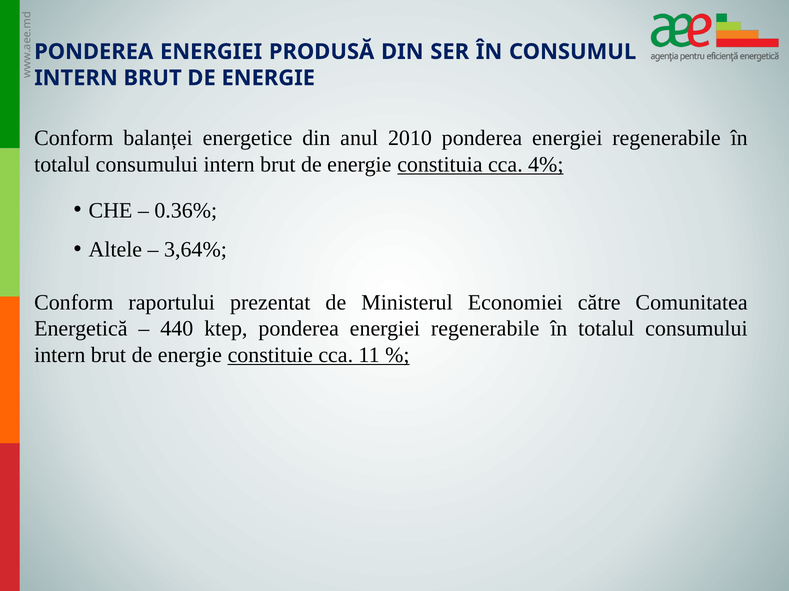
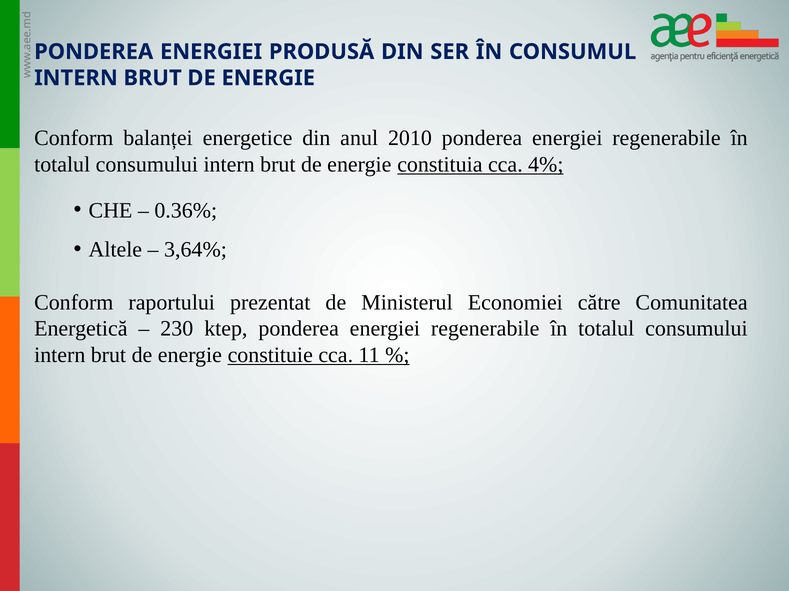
440: 440 -> 230 (177, 329)
